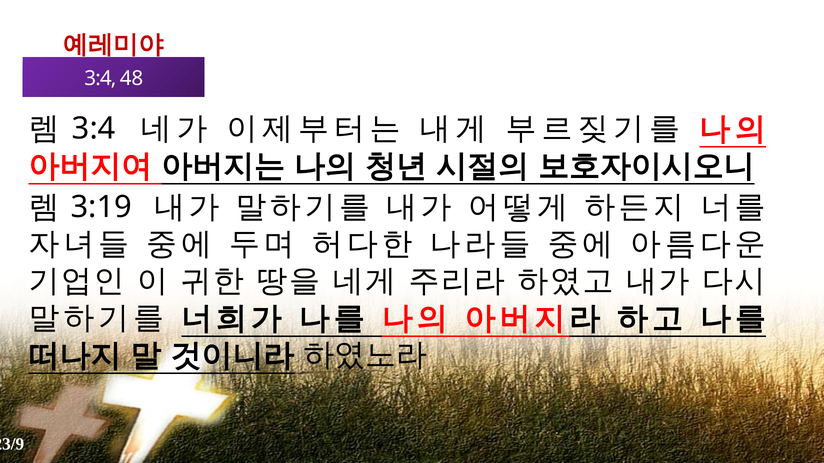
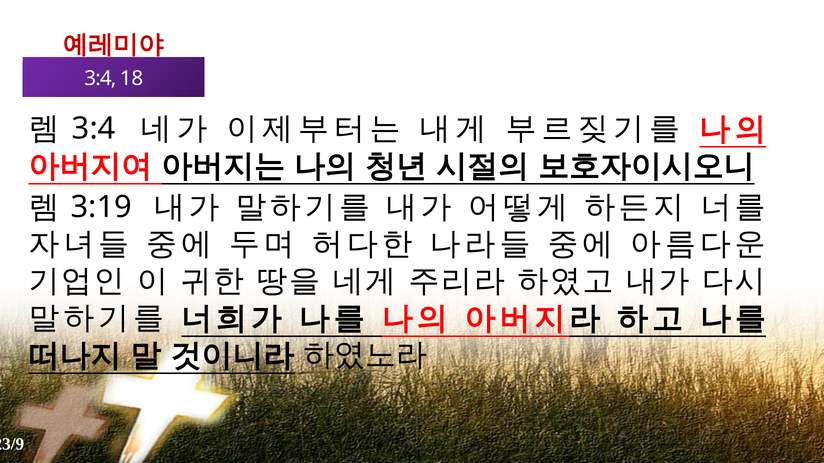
48: 48 -> 18 (132, 79)
